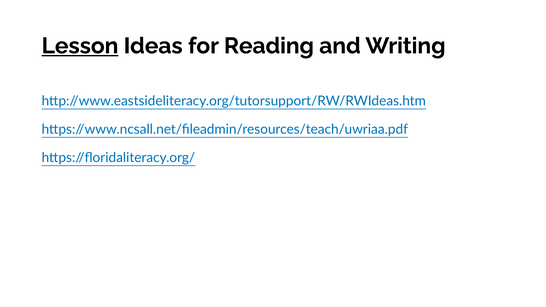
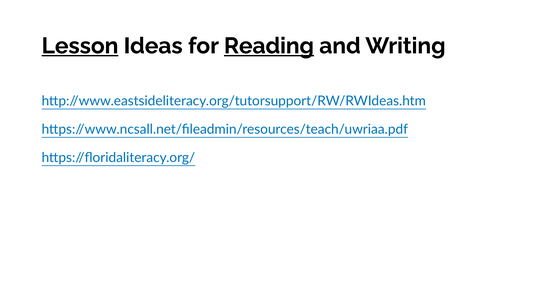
Reading underline: none -> present (269, 46)
